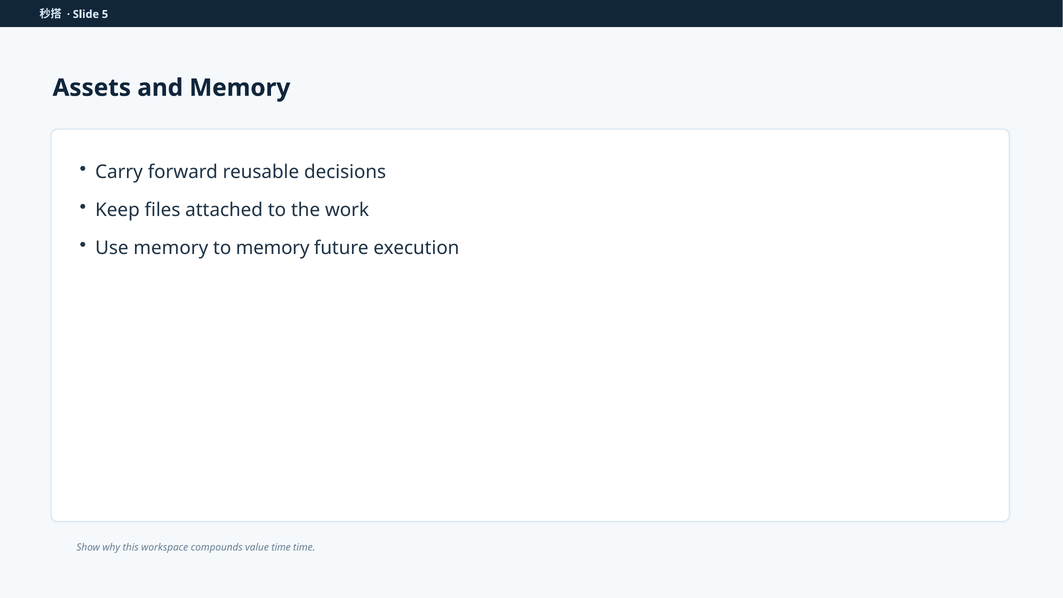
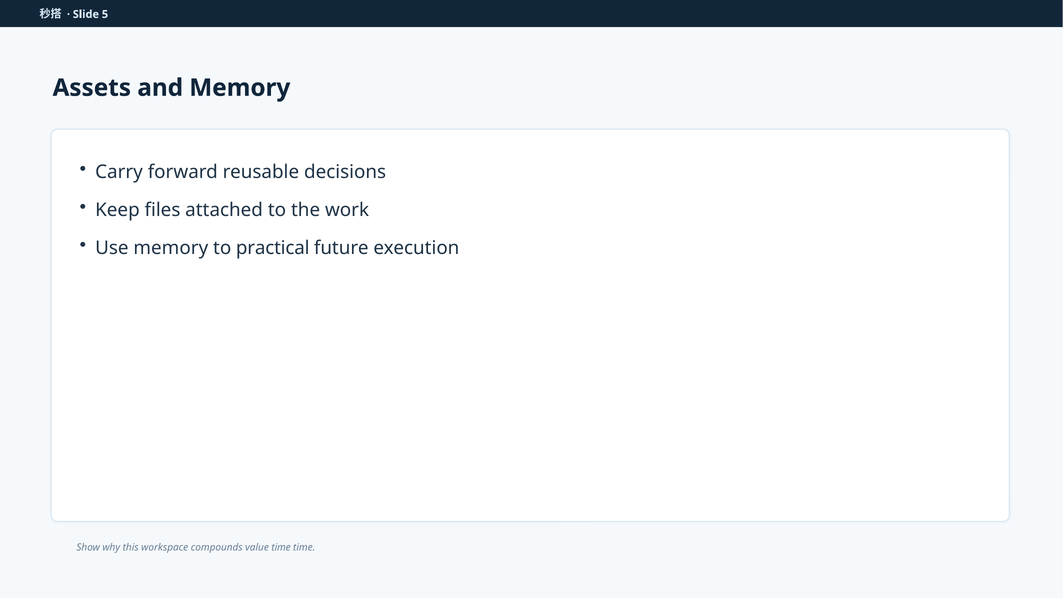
to memory: memory -> practical (273, 248)
